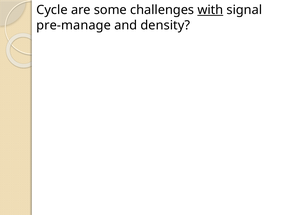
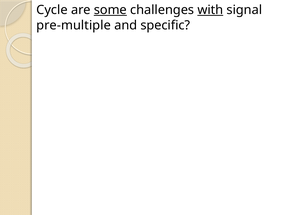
some underline: none -> present (110, 10)
pre-manage: pre-manage -> pre-multiple (74, 25)
density: density -> specific (165, 25)
